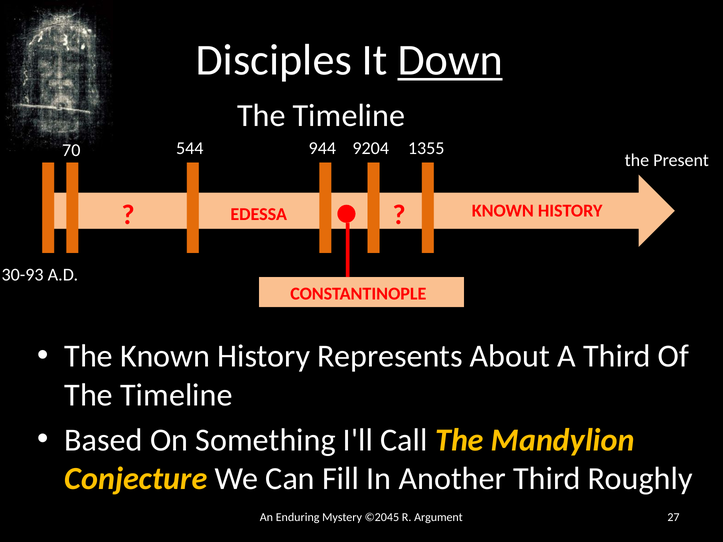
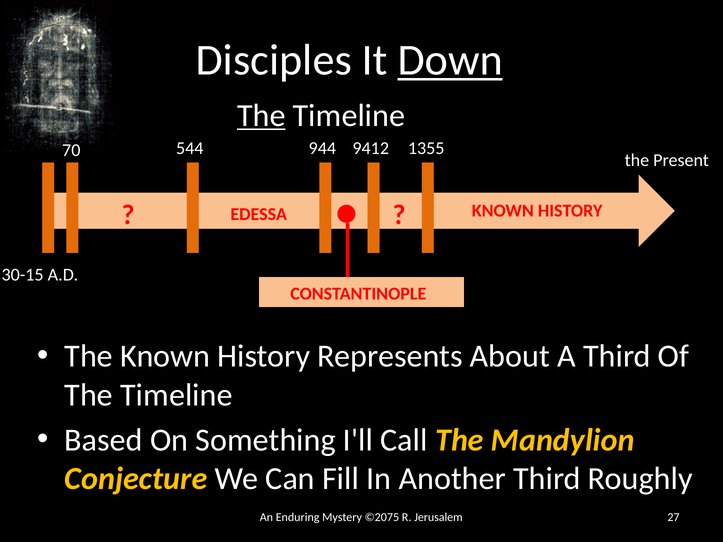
The underline: none -> present (261, 115)
9204: 9204 -> 9412 (371, 148)
30-93: 30-93 -> 30-15 (23, 275)
©2045: ©2045 -> ©2075 (382, 518)
Argument: Argument -> Jerusalem (438, 518)
